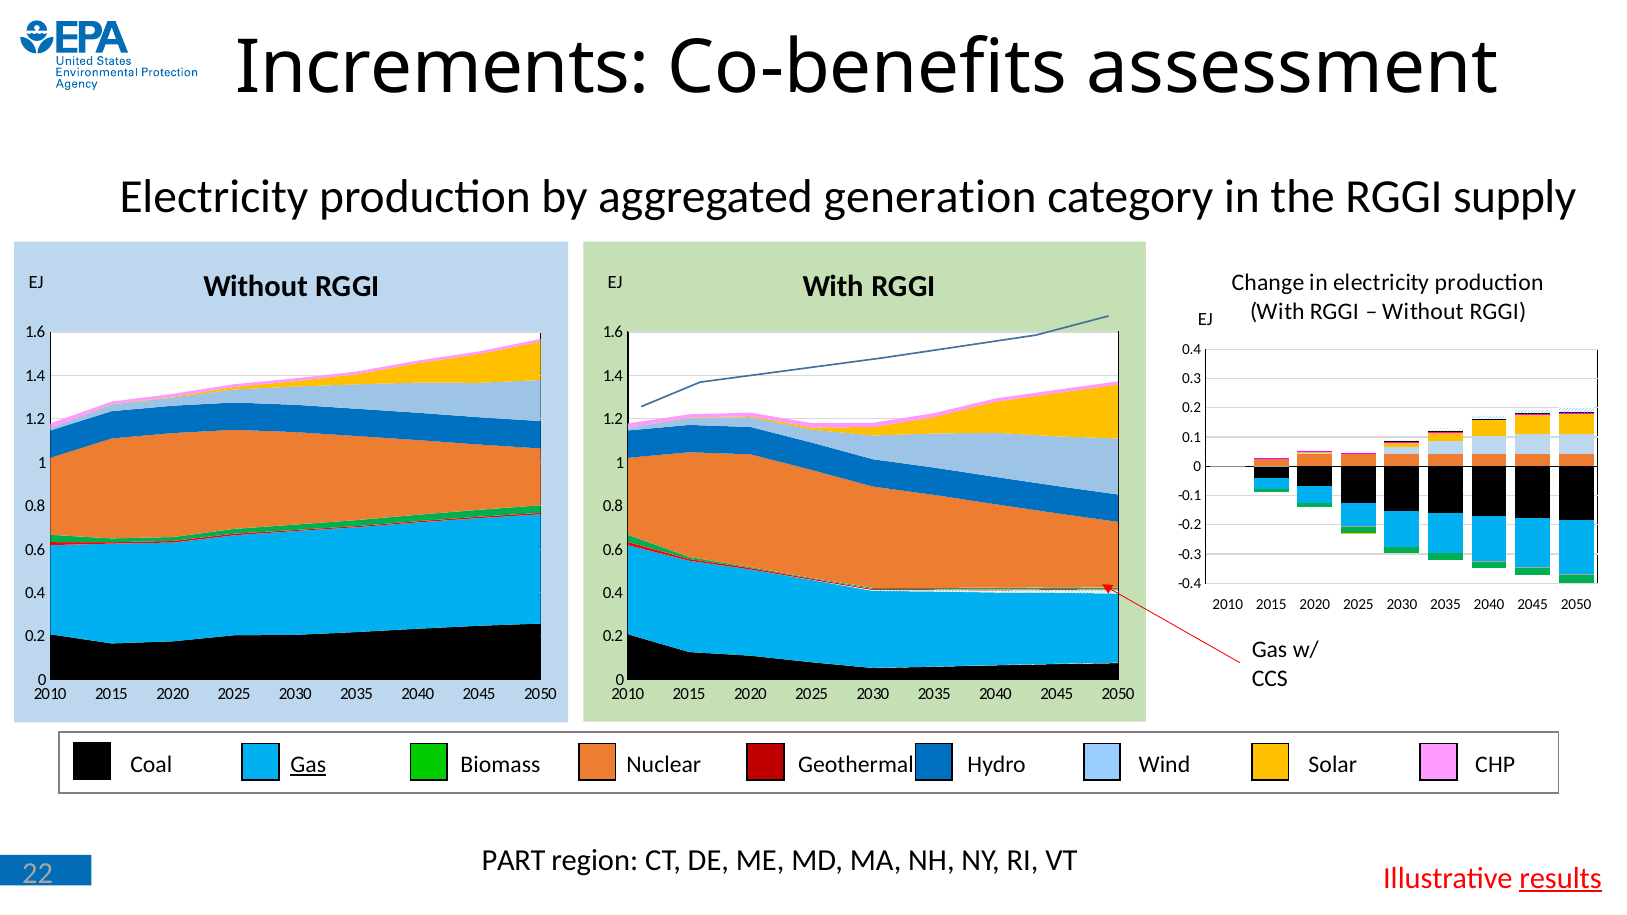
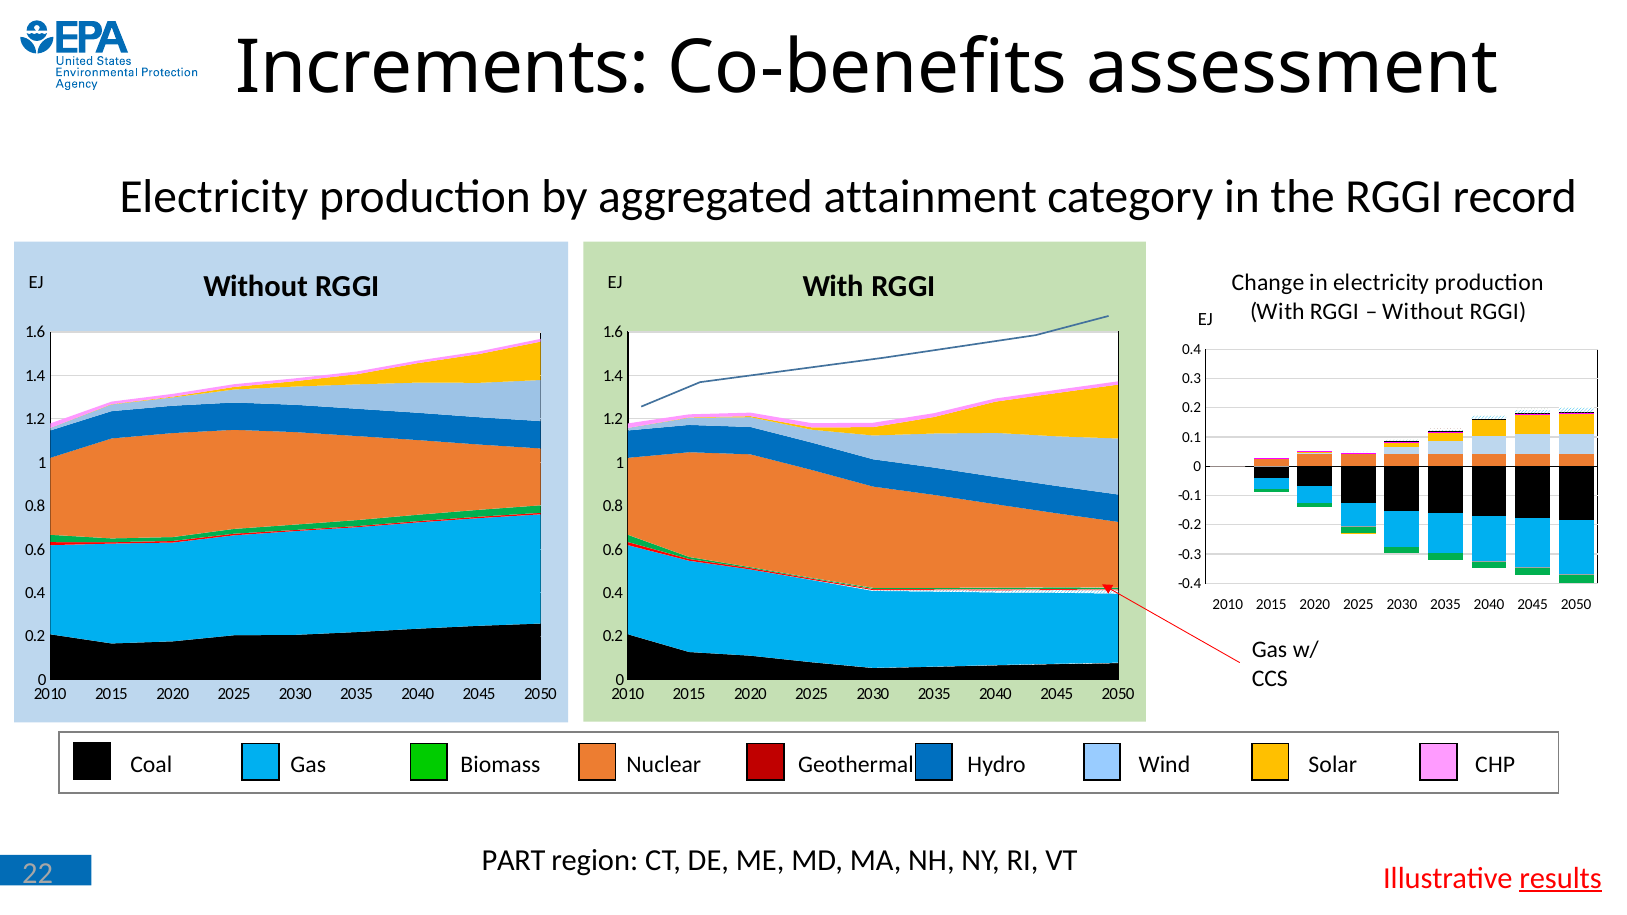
generation: generation -> attainment (930, 197)
supply: supply -> record (1515, 197)
Gas underline: present -> none (308, 765)
